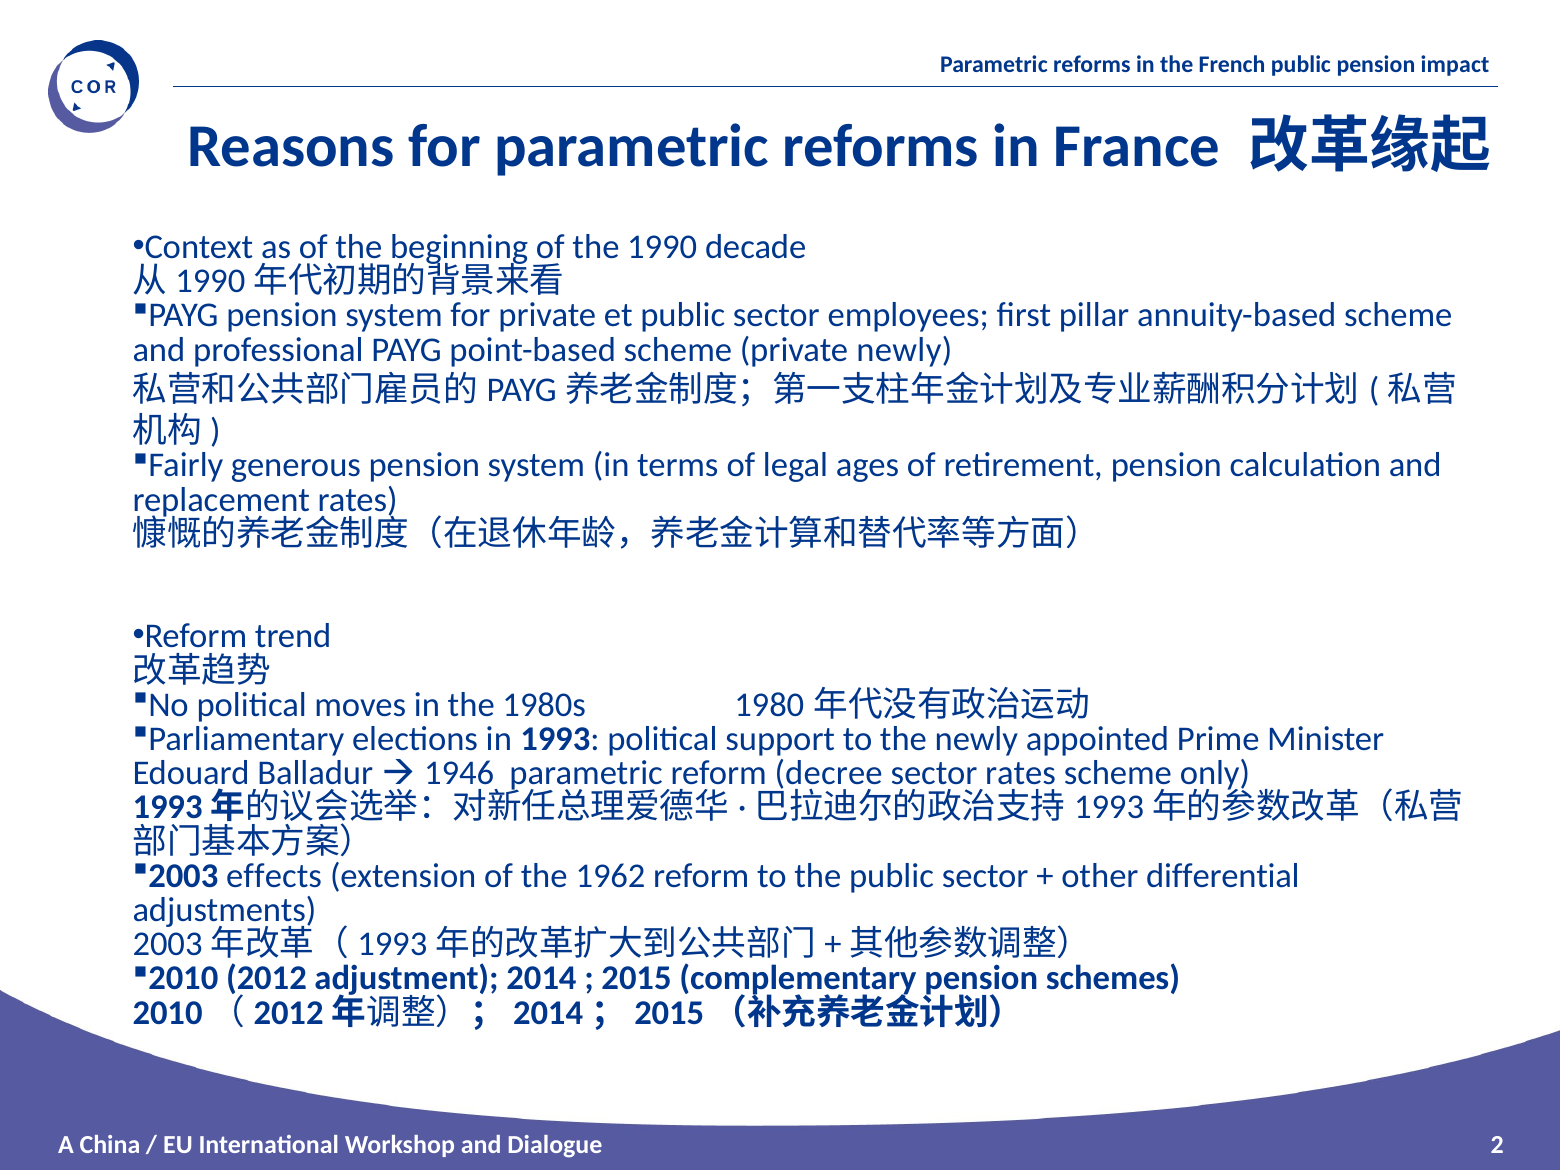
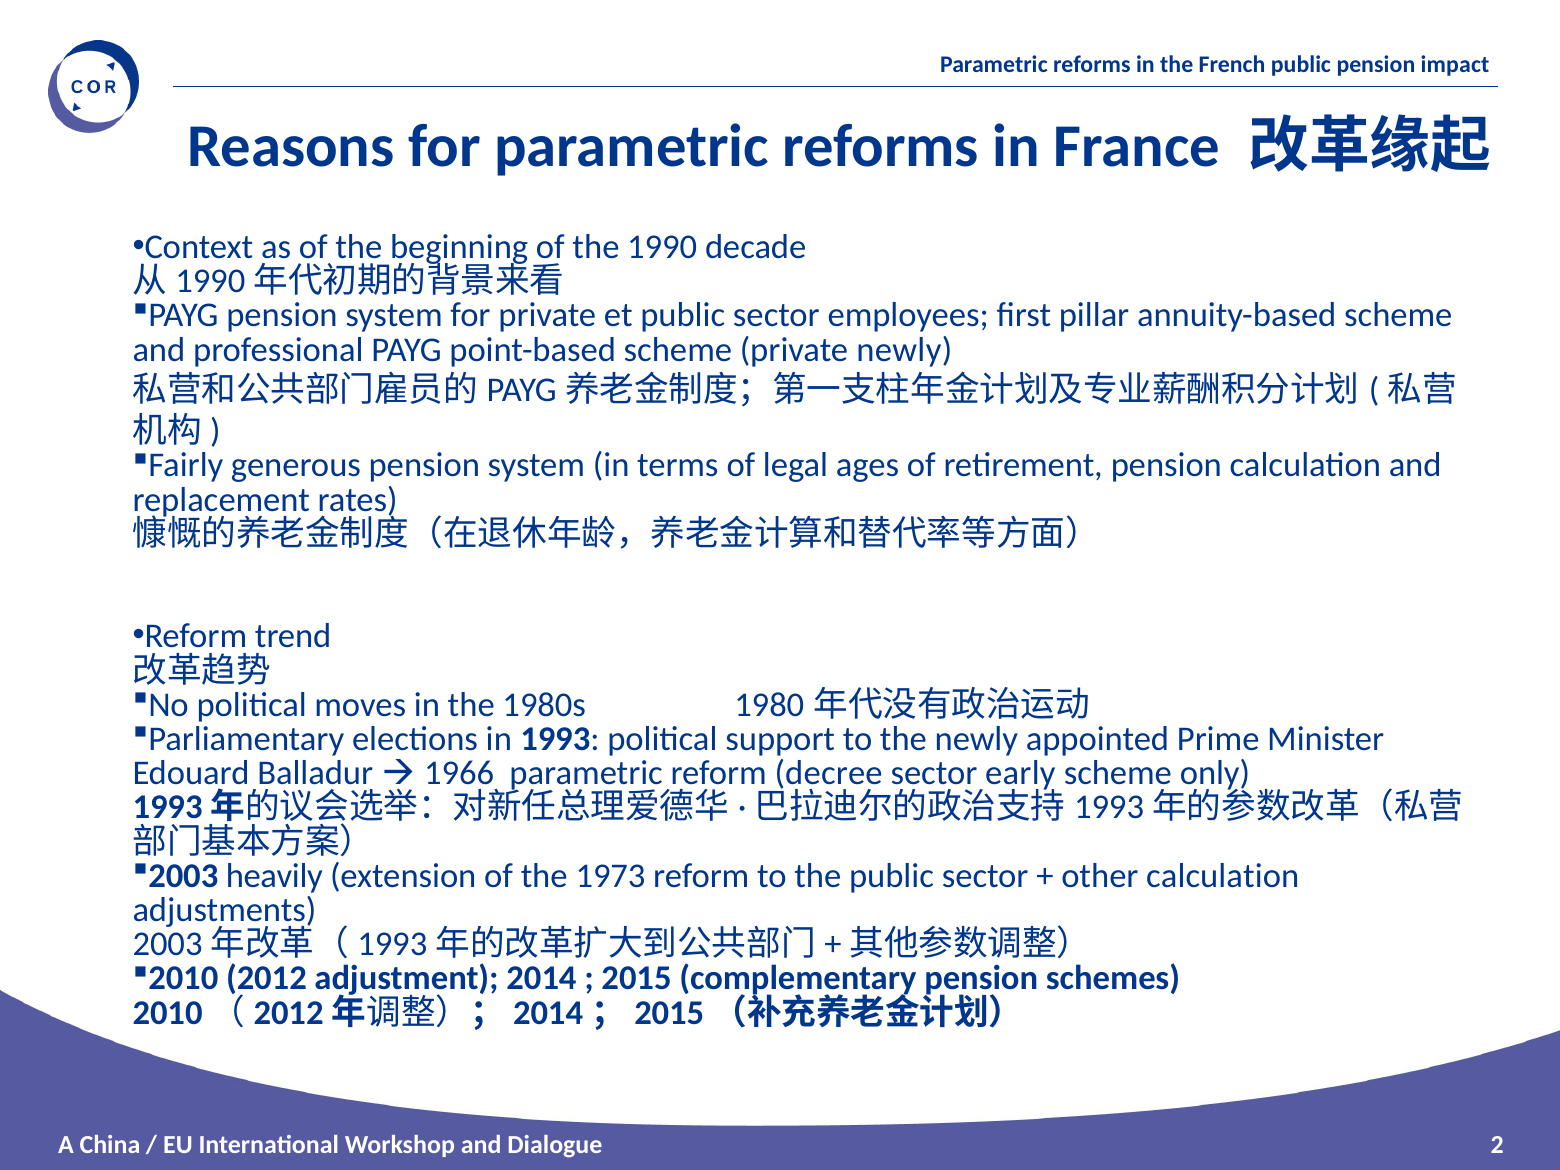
1946: 1946 -> 1966 (459, 773)
sector rates: rates -> early (1020, 773)
effects: effects -> heavily (274, 876)
1962: 1962 -> 1973 (611, 876)
other differential: differential -> calculation (1223, 876)
